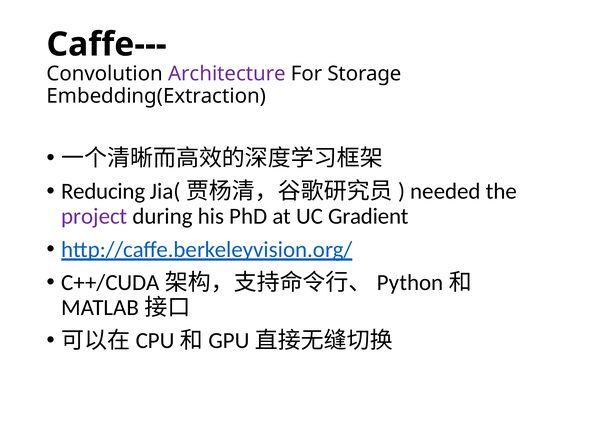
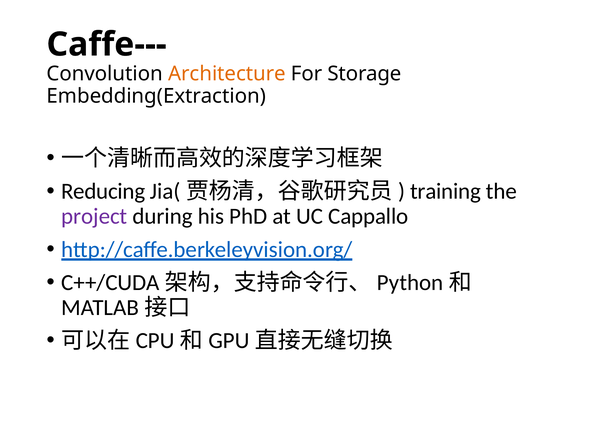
Architecture colour: purple -> orange (227, 74)
needed: needed -> training (446, 191)
Gradient: Gradient -> Cappallo (368, 216)
